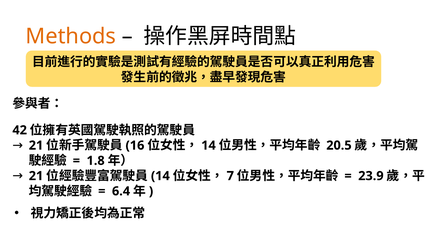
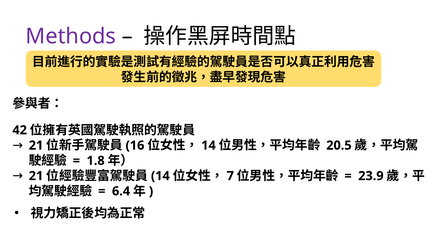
Methods colour: orange -> purple (71, 36)
